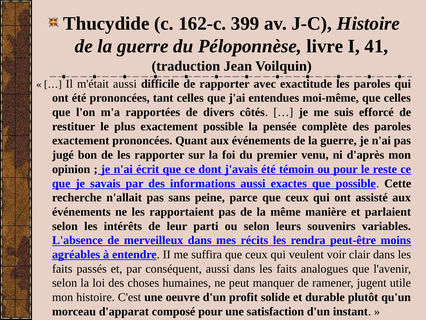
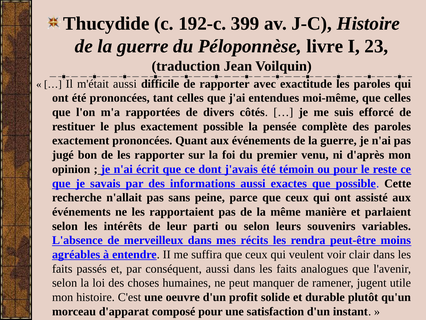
162-c: 162-c -> 192-c (202, 24)
41: 41 -> 23 (376, 46)
